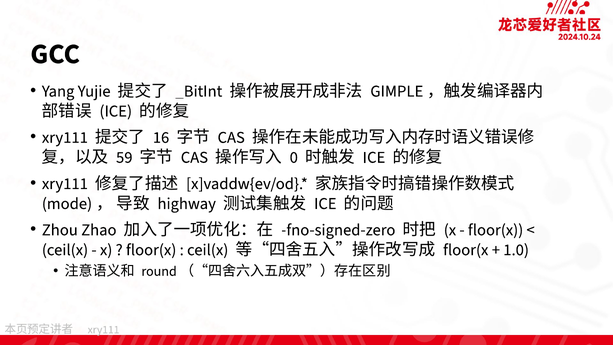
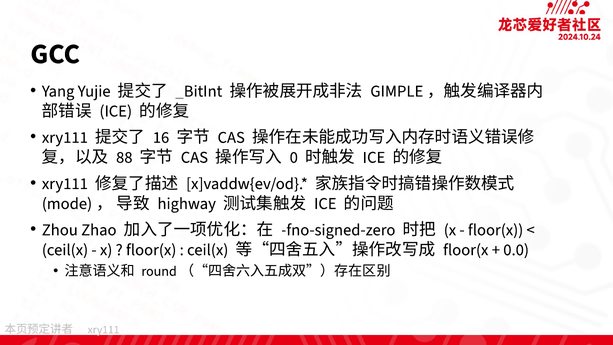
59: 59 -> 88 (124, 157)
1.0: 1.0 -> 0.0 (516, 250)
